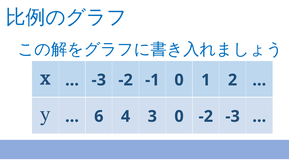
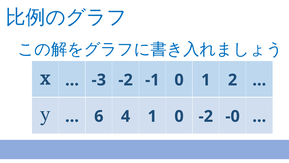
4 3: 3 -> 1 (152, 116)
-2 -3: -3 -> -0 (233, 116)
